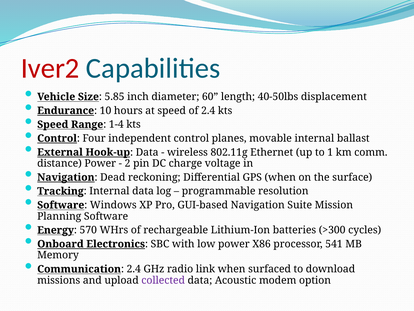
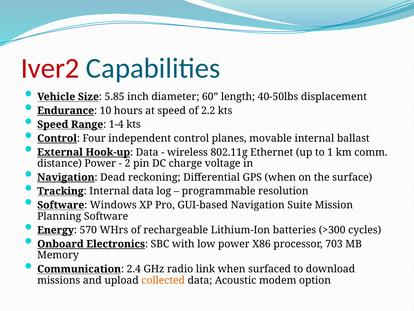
of 2.4: 2.4 -> 2.2 (208, 110)
541: 541 -> 703 (334, 244)
collected colour: purple -> orange (163, 280)
